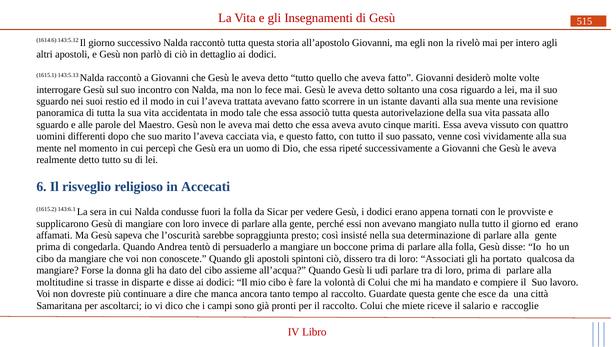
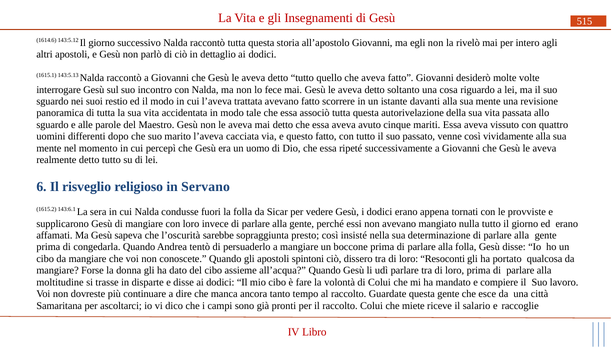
Accecati: Accecati -> Servano (206, 187)
Associati: Associati -> Resoconti (443, 259)
